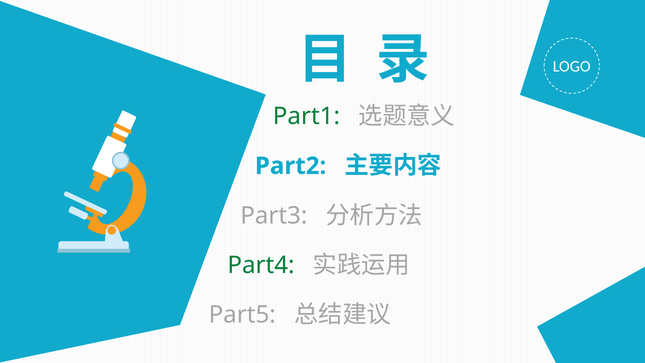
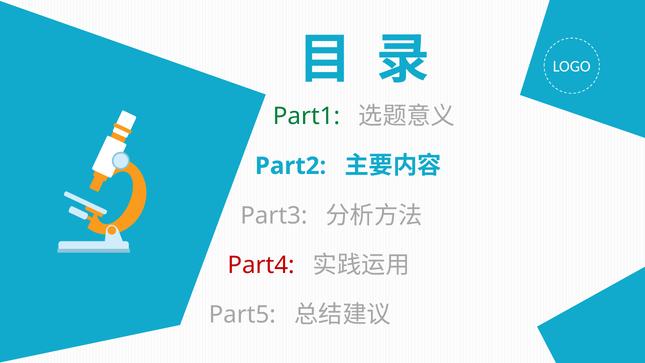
Part4 colour: green -> red (261, 265)
